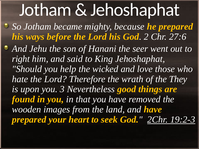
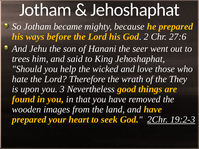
right: right -> trees (21, 59)
